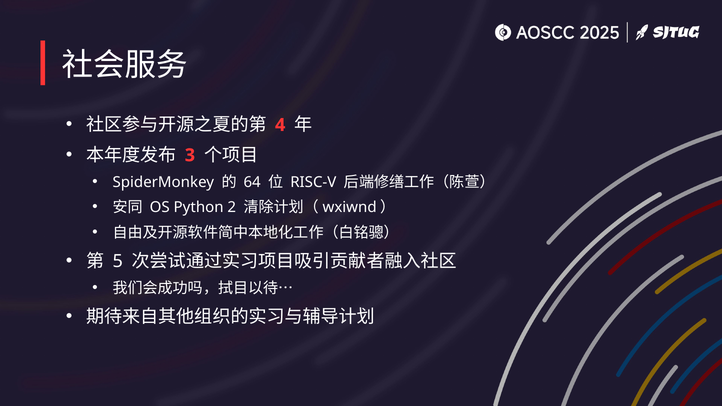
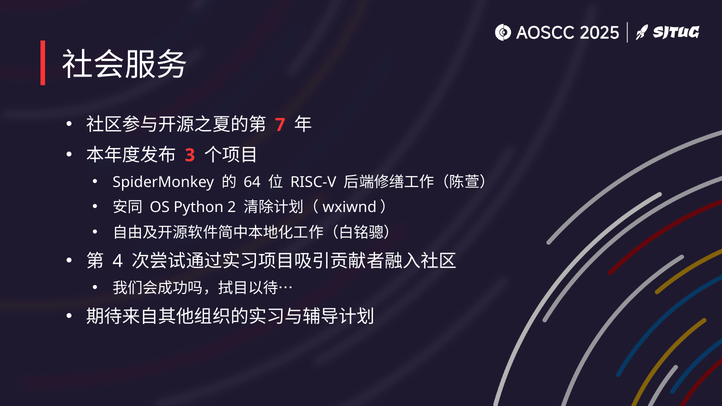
4: 4 -> 7 (280, 125)
5: 5 -> 4 (118, 261)
